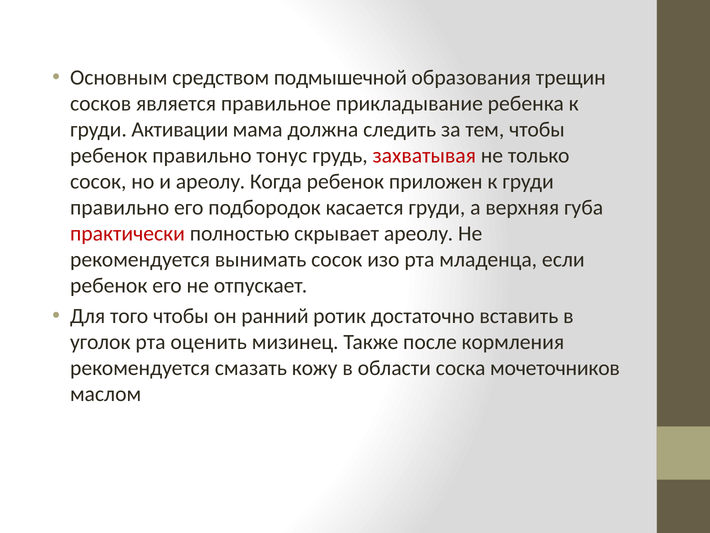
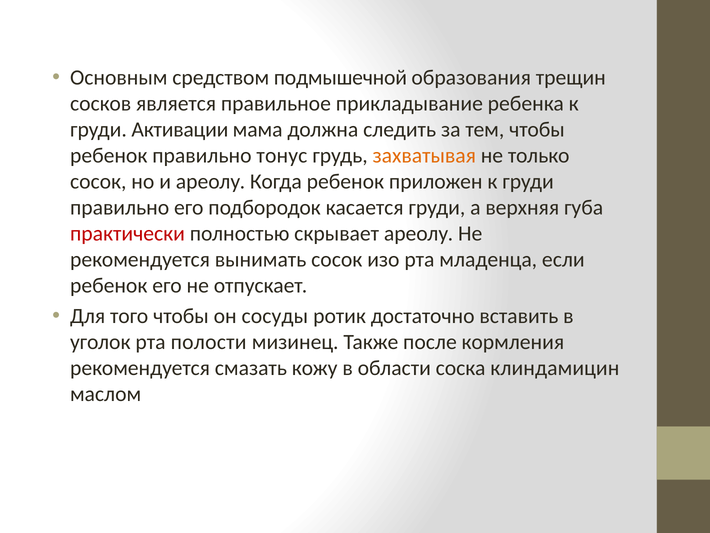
захватывая colour: red -> orange (424, 155)
ранний: ранний -> сосуды (275, 316)
оценить: оценить -> полости (209, 342)
мочеточников: мочеточников -> клиндамицин (555, 368)
